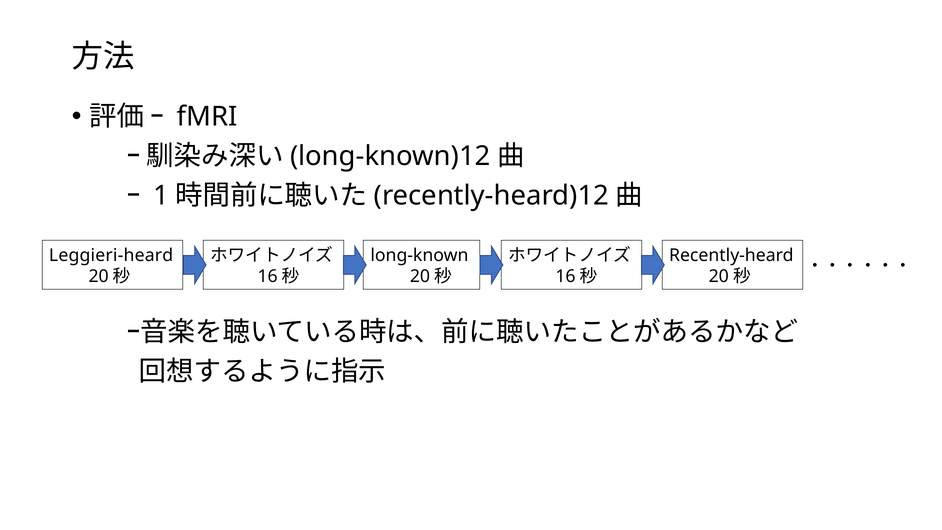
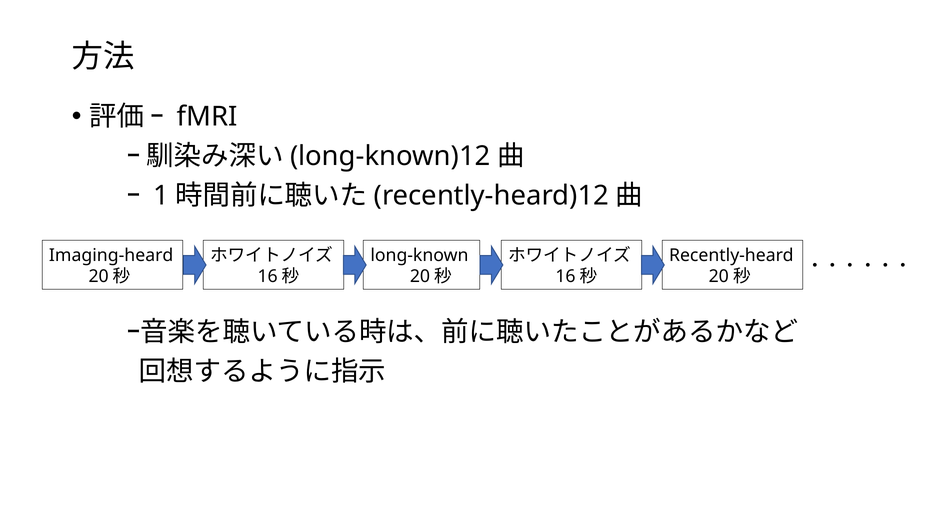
Leggieri-heard: Leggieri-heard -> Imaging-heard (111, 255)
